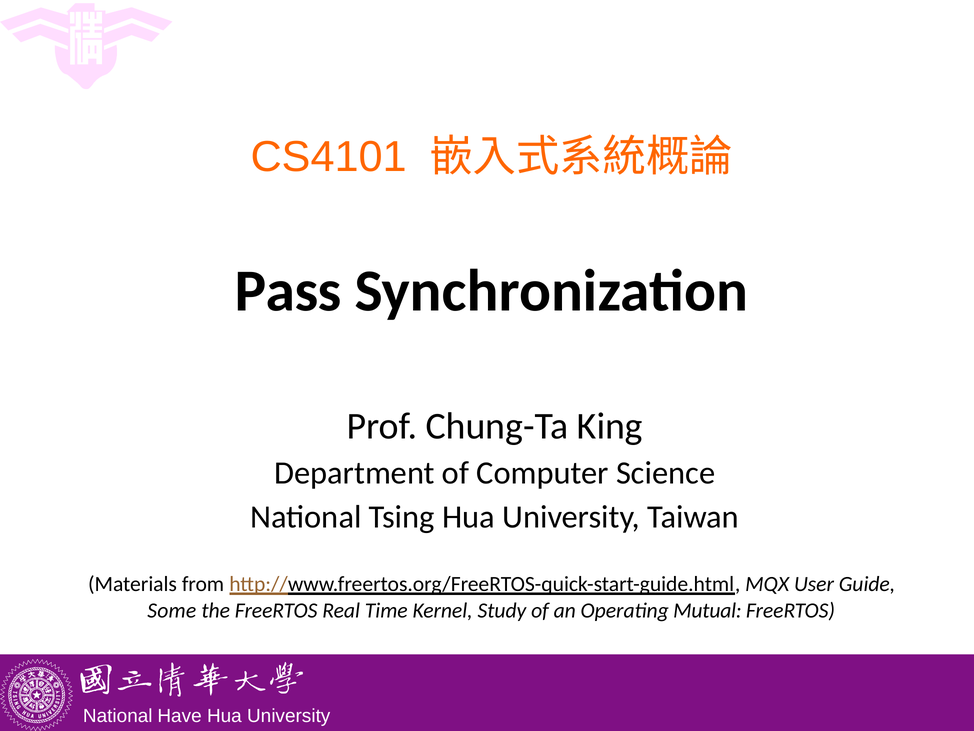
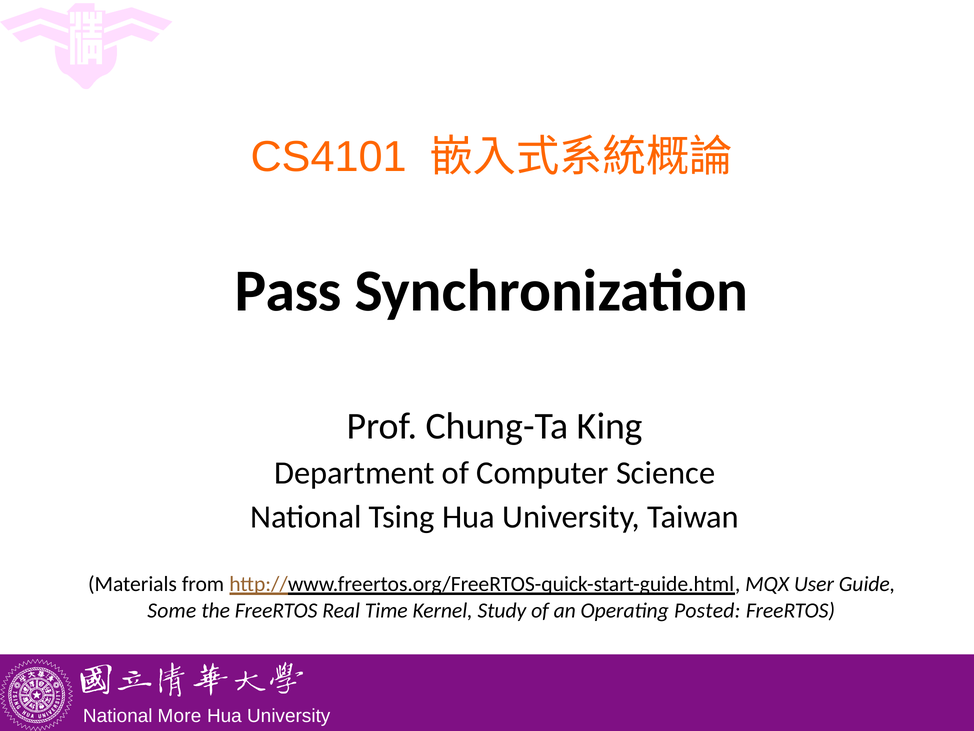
Mutual: Mutual -> Posted (707, 610)
Have: Have -> More (179, 716)
